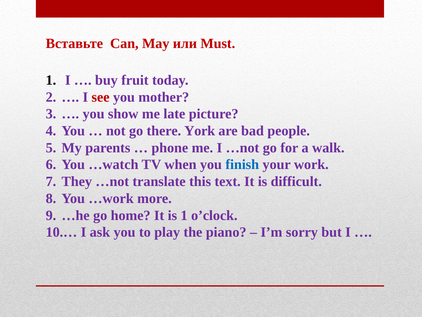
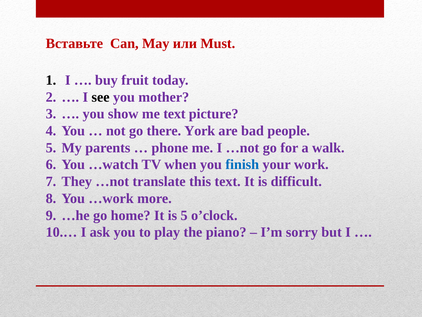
see colour: red -> black (101, 97)
me late: late -> text (174, 114)
is 1: 1 -> 5 (184, 215)
